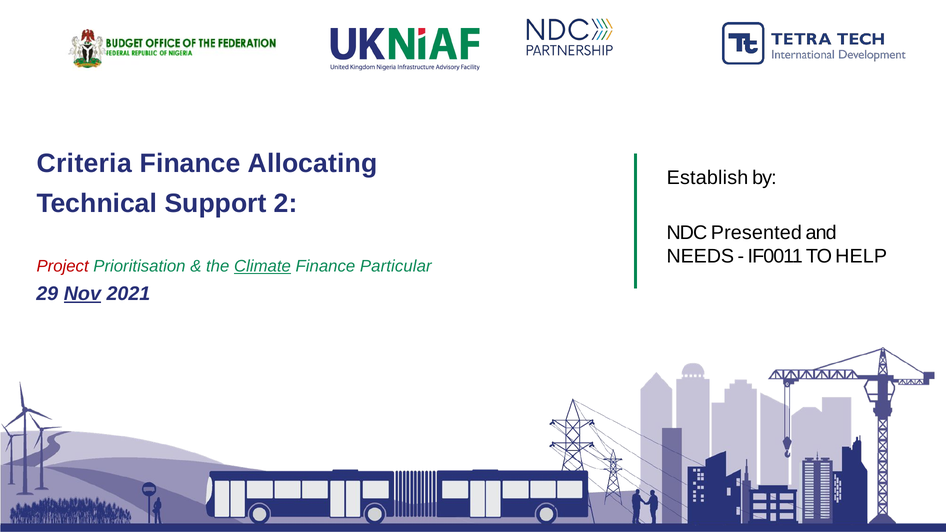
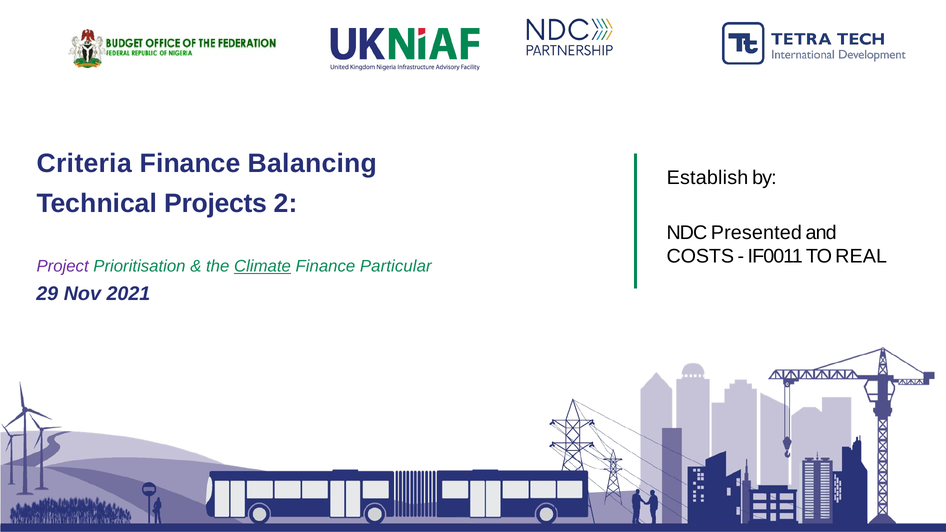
Allocating: Allocating -> Balancing (312, 163)
Support: Support -> Projects (216, 203)
NEEDS: NEEDS -> COSTS (700, 256)
HELP: HELP -> REAL (861, 256)
Project colour: red -> purple (63, 266)
Nov underline: present -> none (82, 294)
